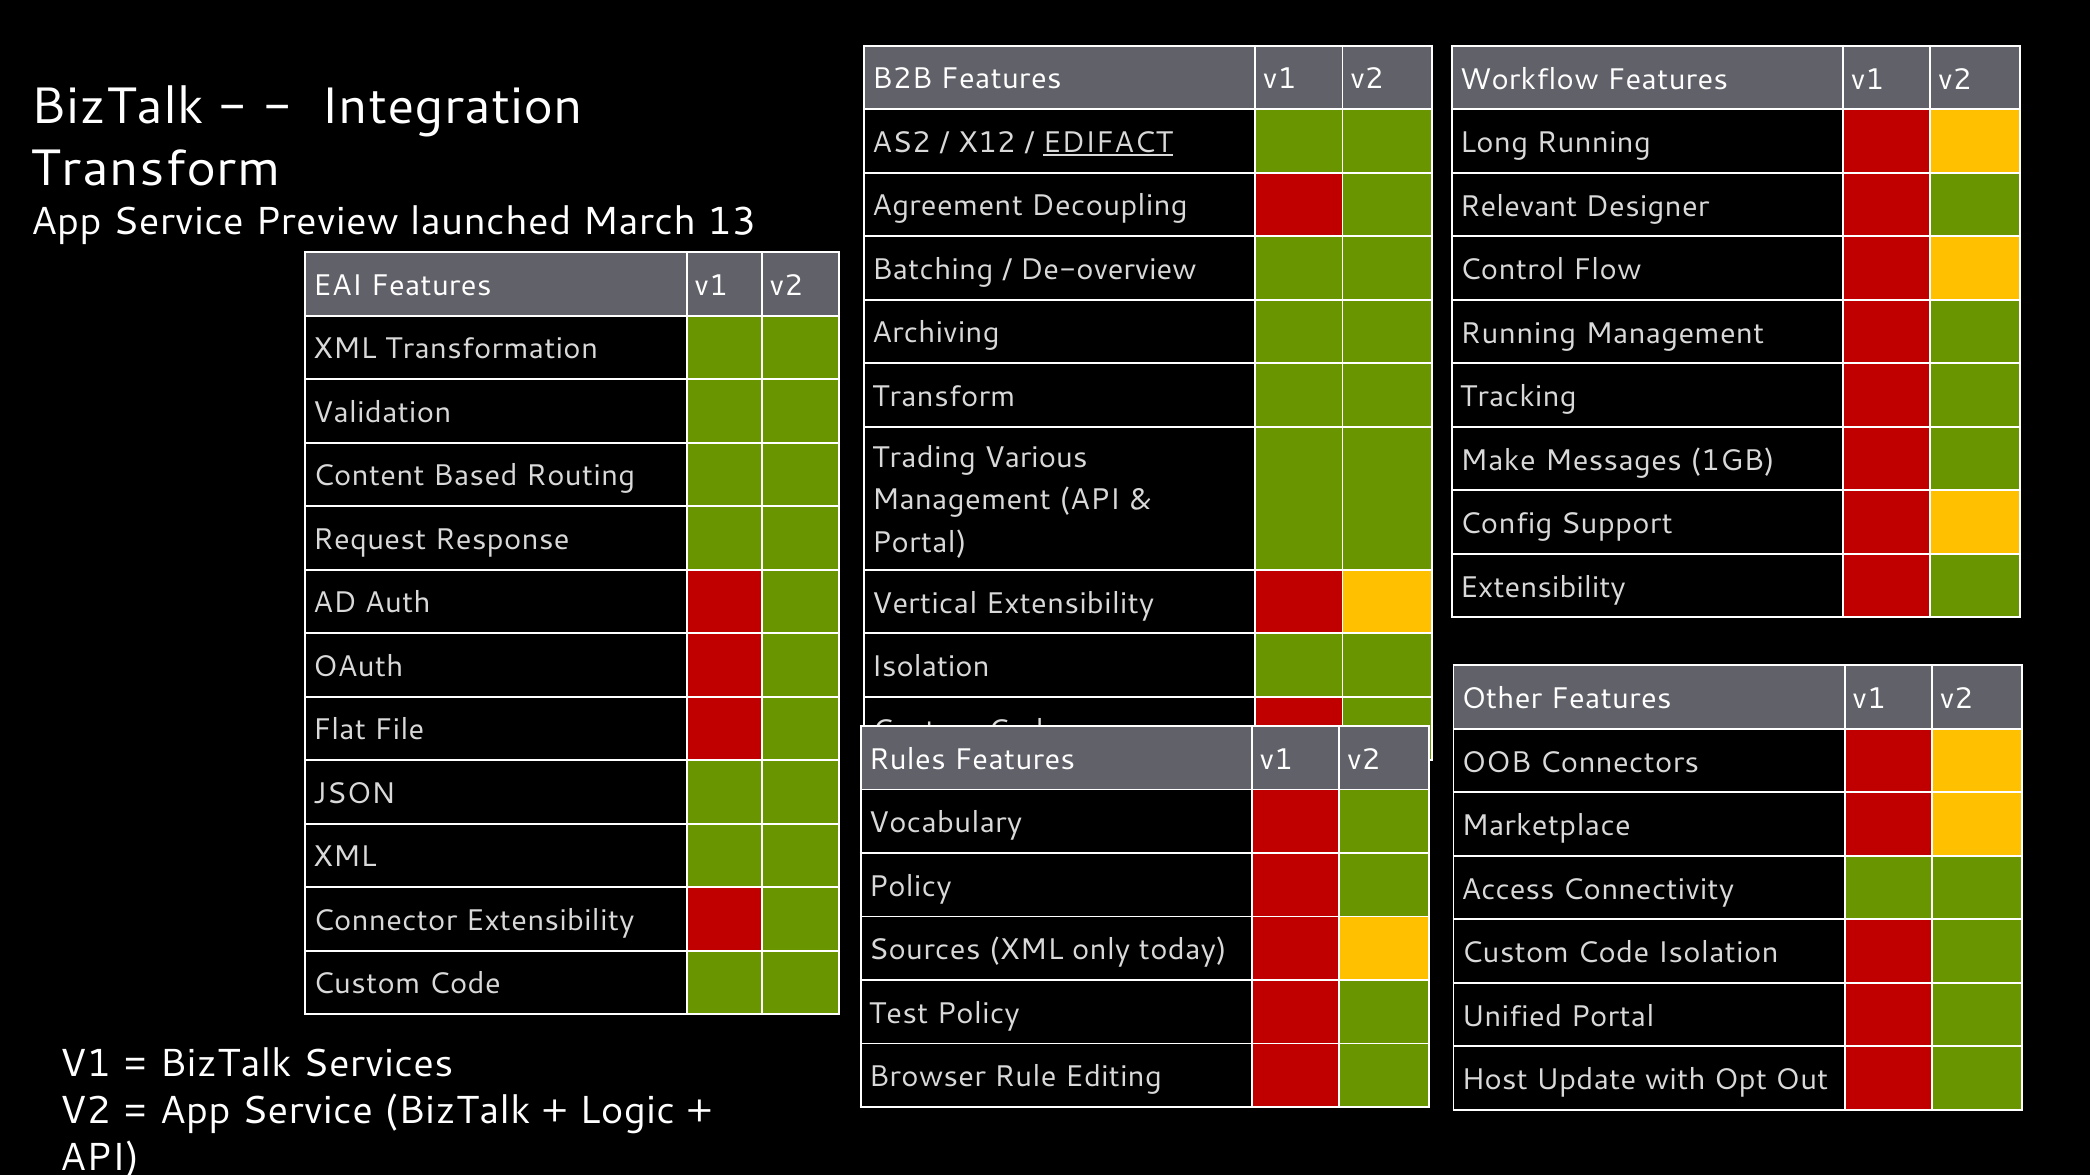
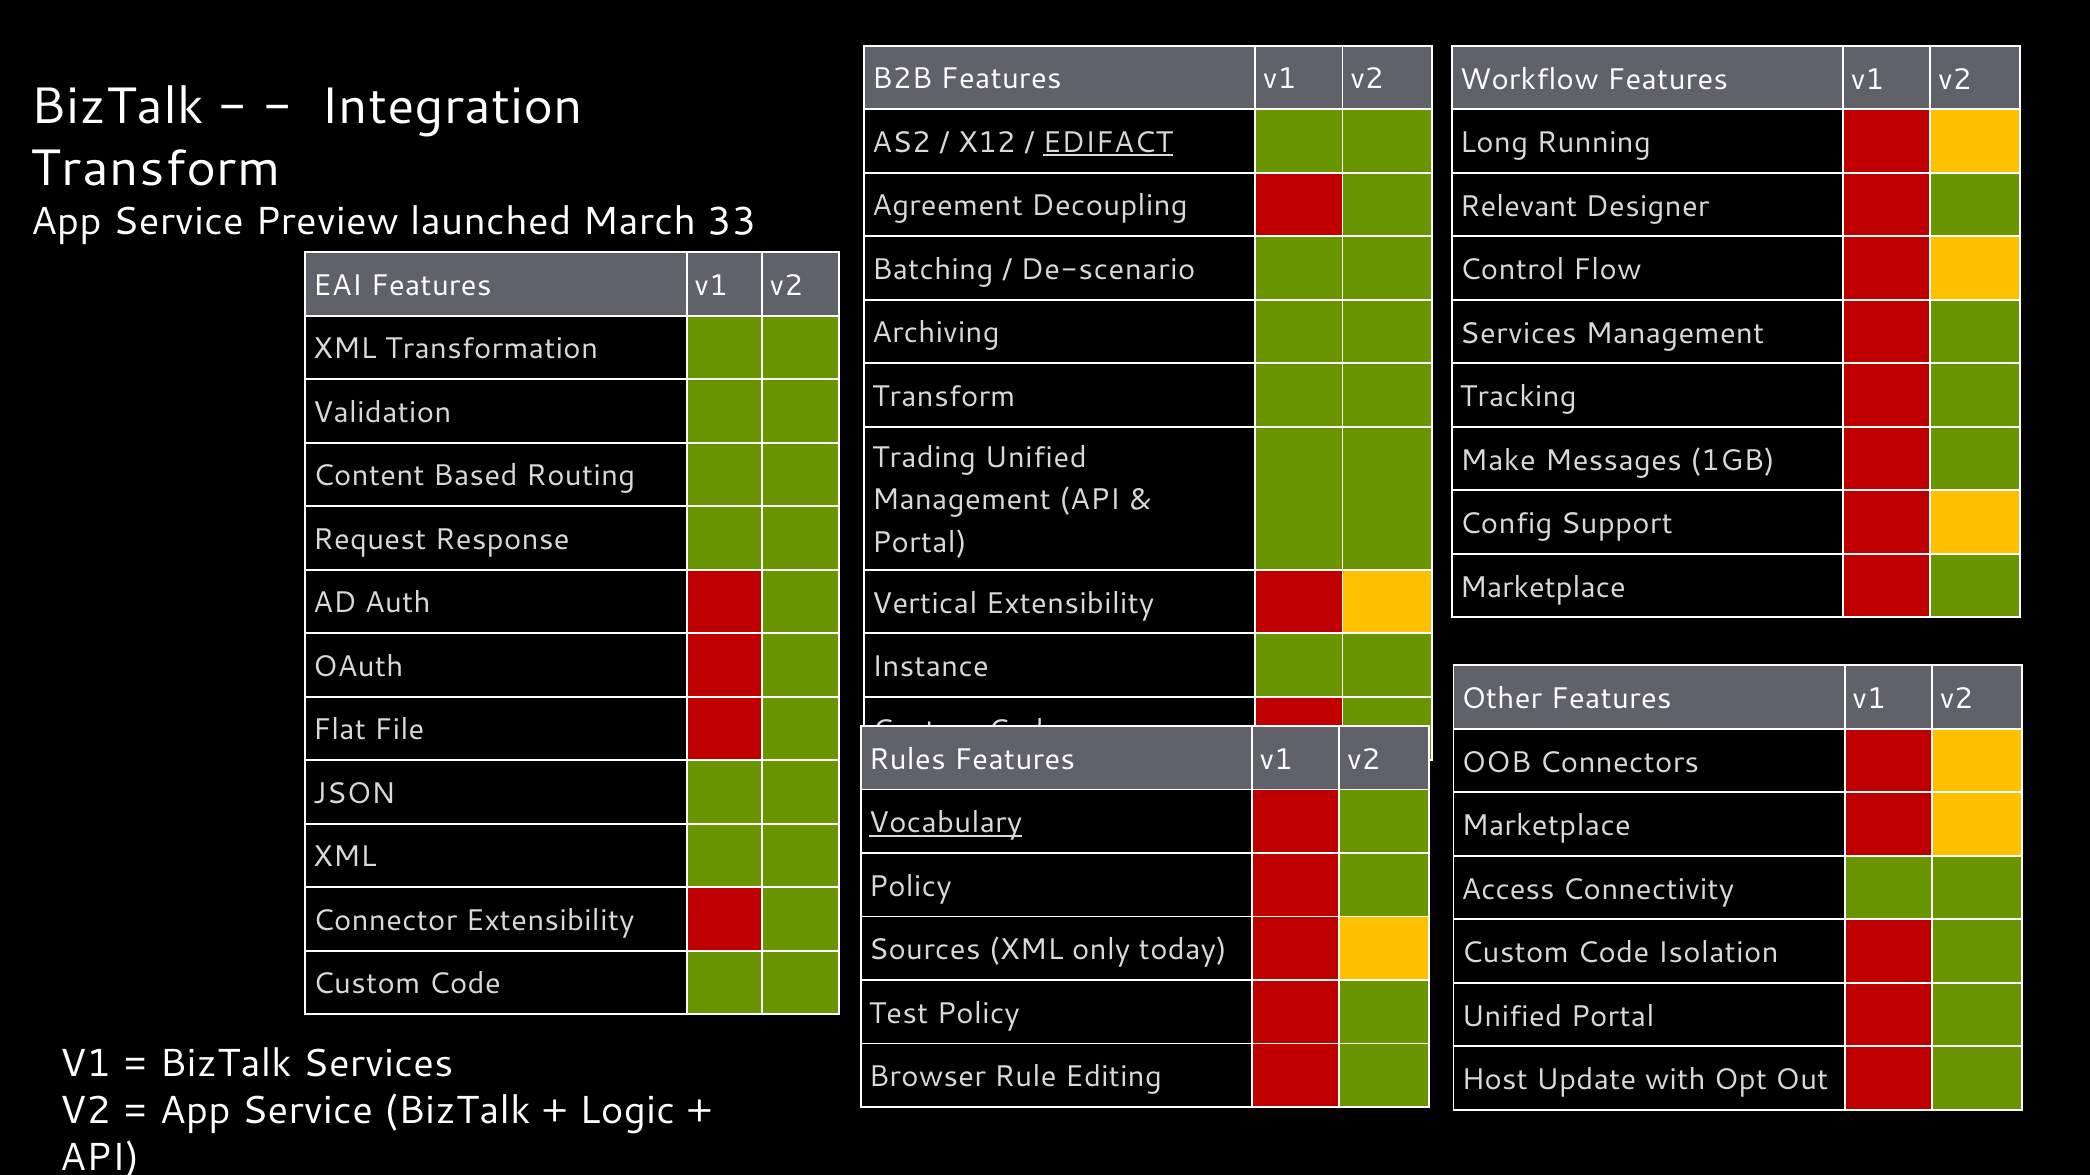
13: 13 -> 33 (732, 222)
De-overview: De-overview -> De-scenario (1108, 270)
Running: Running -> Services (1518, 333)
Trading Various: Various -> Unified (1036, 458)
Extensibility: Extensibility -> Marketplace (1543, 587)
Isolation: Isolation -> Instance (930, 667)
Vocabulary underline: none -> present (945, 823)
